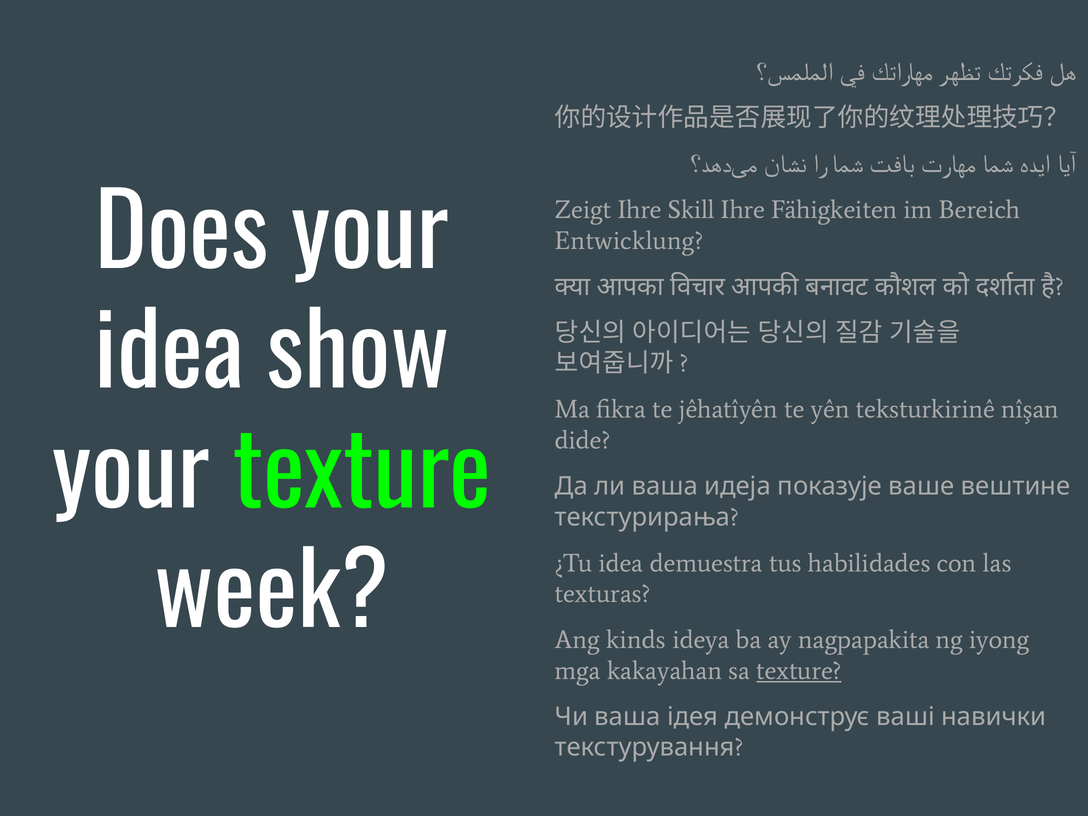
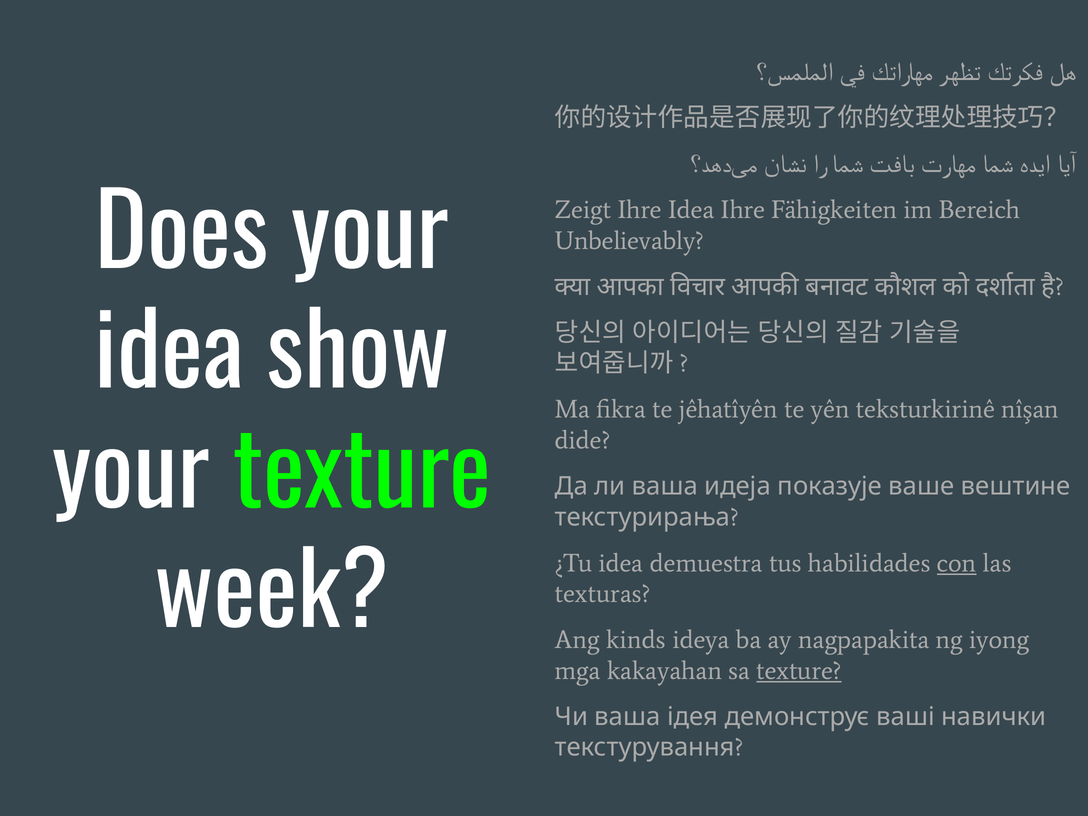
Ihre Skill: Skill -> Idea (691, 210)
Entwicklung: Entwicklung -> Unbelievably (629, 241)
con underline: none -> present (957, 563)
